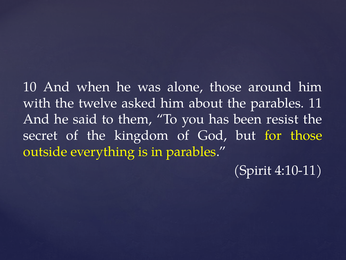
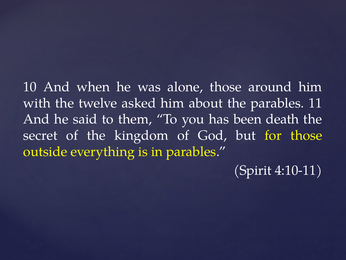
resist: resist -> death (283, 119)
